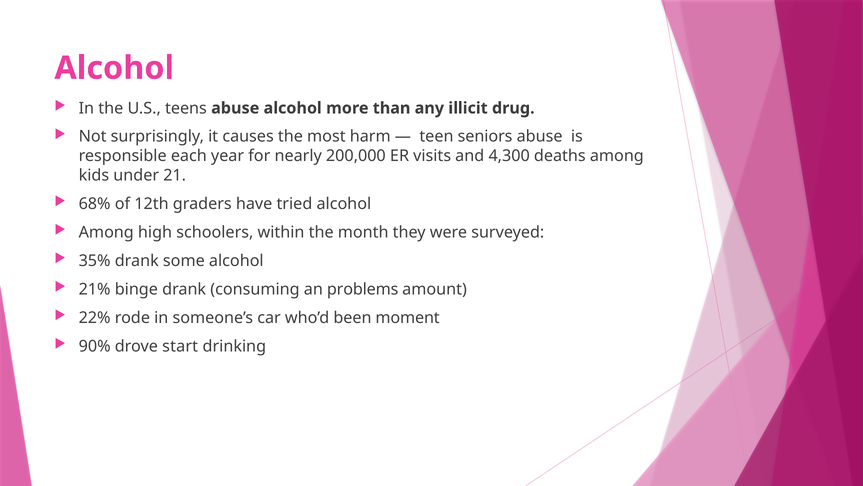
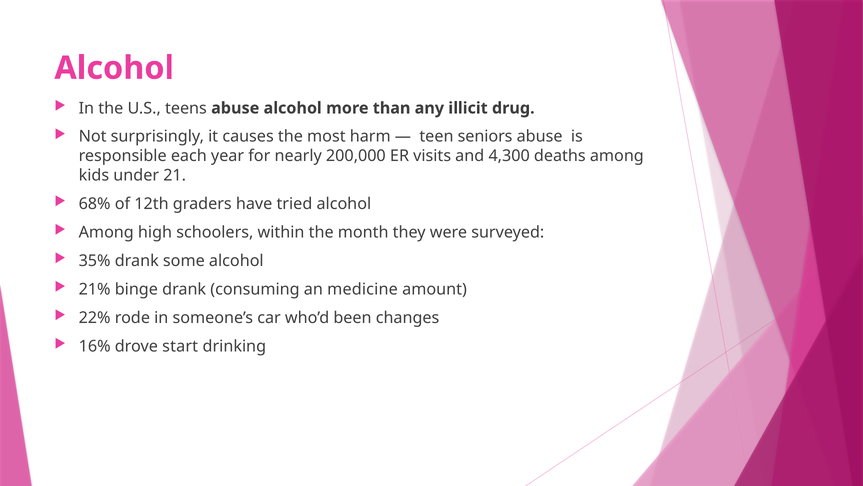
problems: problems -> medicine (363, 289)
moment: moment -> changes (408, 317)
90%: 90% -> 16% (95, 346)
